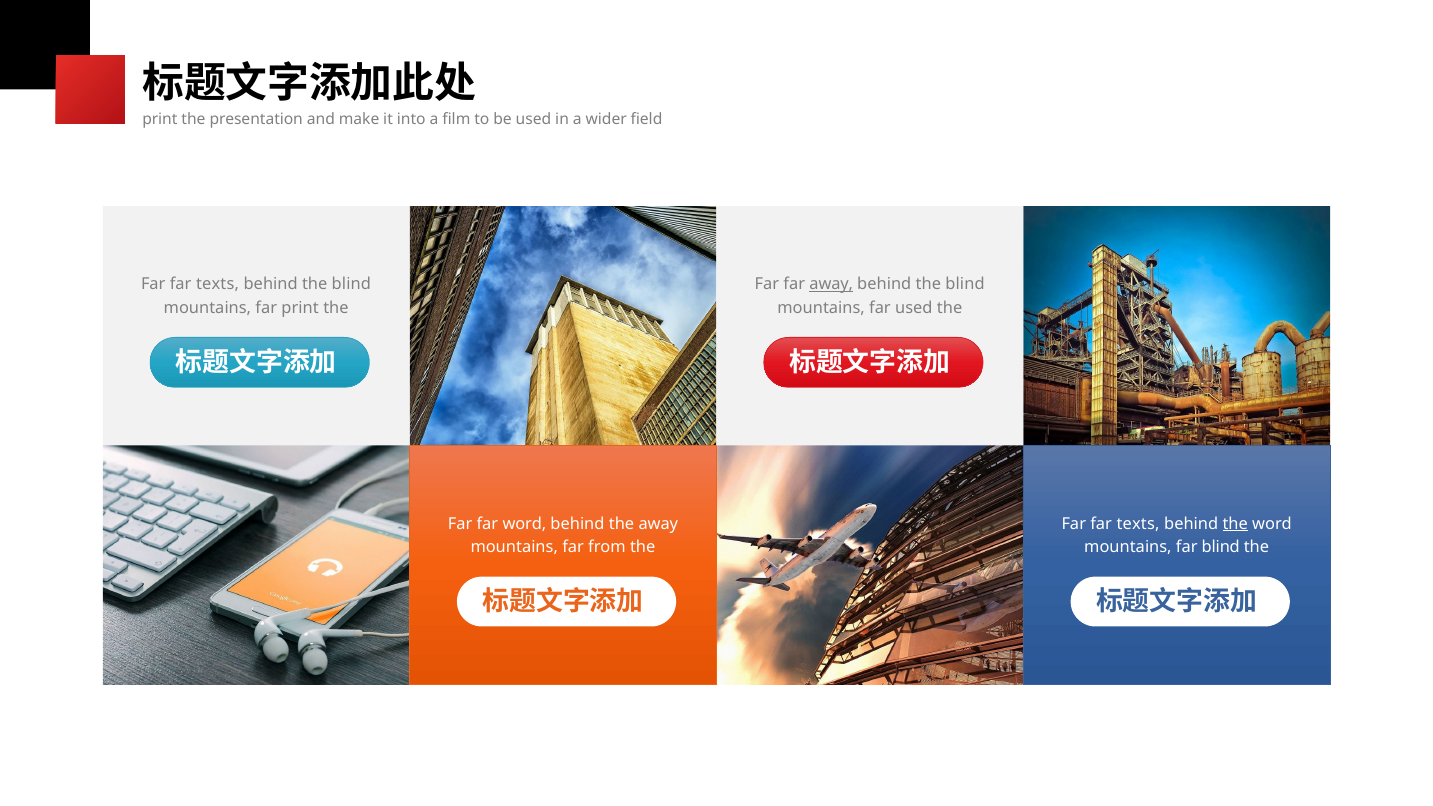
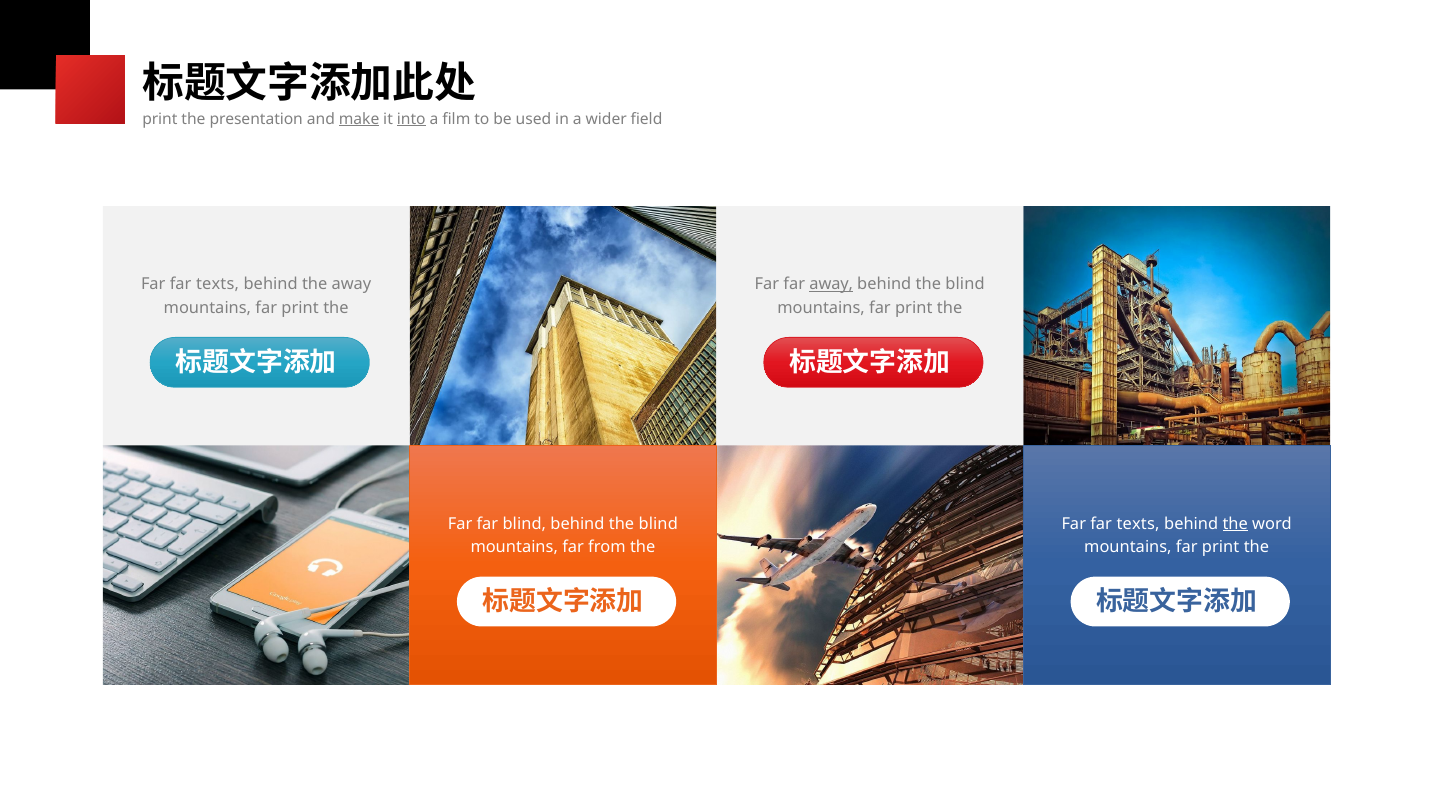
make underline: none -> present (359, 119)
into underline: none -> present (411, 119)
blind: blind -> away (351, 284)
used: used -> print (914, 308)
far word: word -> blind (524, 524)
away: away -> blind (658, 524)
blind: blind -> print (1221, 547)
